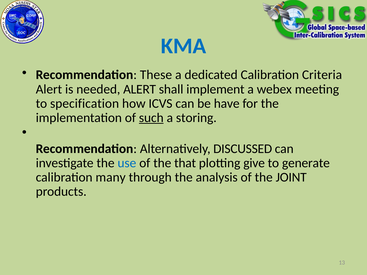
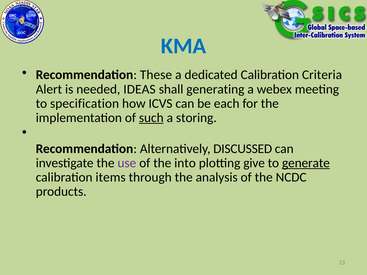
needed ALERT: ALERT -> IDEAS (139, 89)
implement: implement -> generating (215, 89)
have: have -> each (227, 104)
use colour: blue -> purple (127, 163)
that: that -> into (185, 163)
generate underline: none -> present (306, 163)
many: many -> items (111, 177)
JOINT: JOINT -> NCDC (291, 177)
